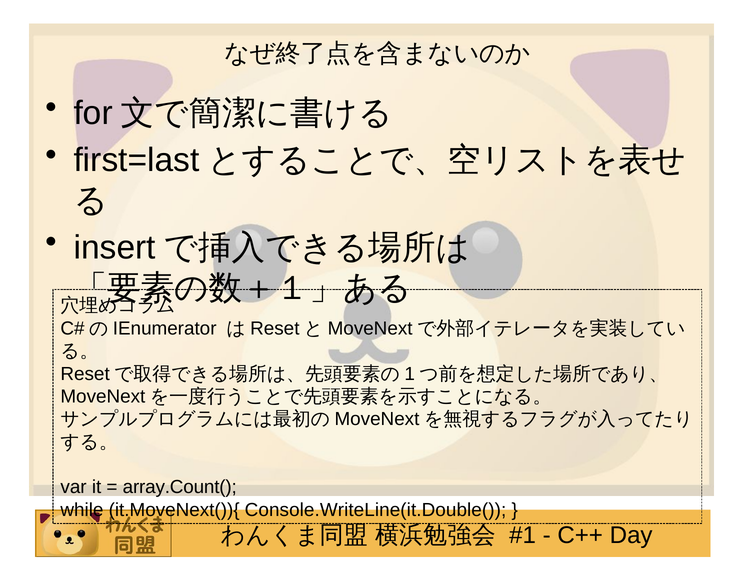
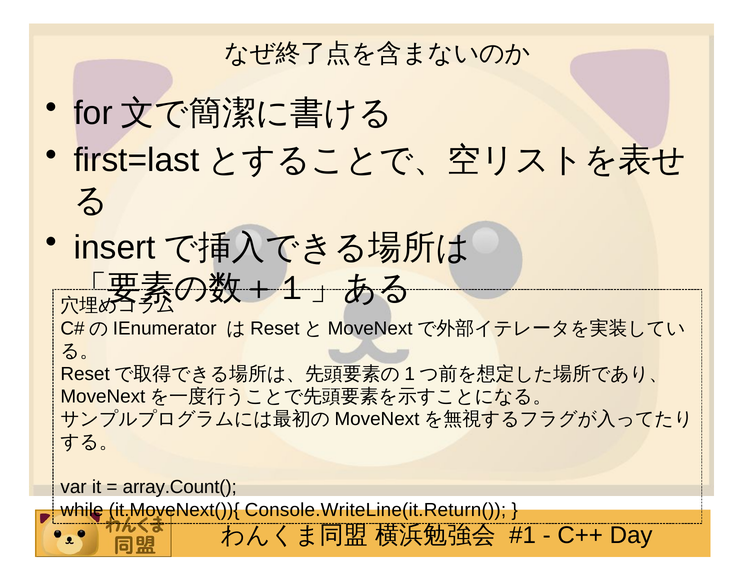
Console.WriteLine(it.Double(: Console.WriteLine(it.Double( -> Console.WriteLine(it.Return( (375, 509)
